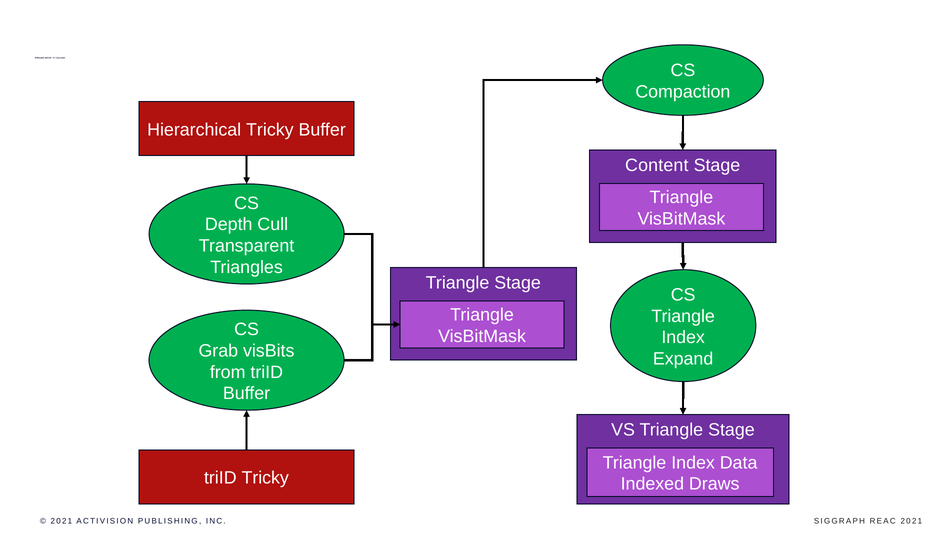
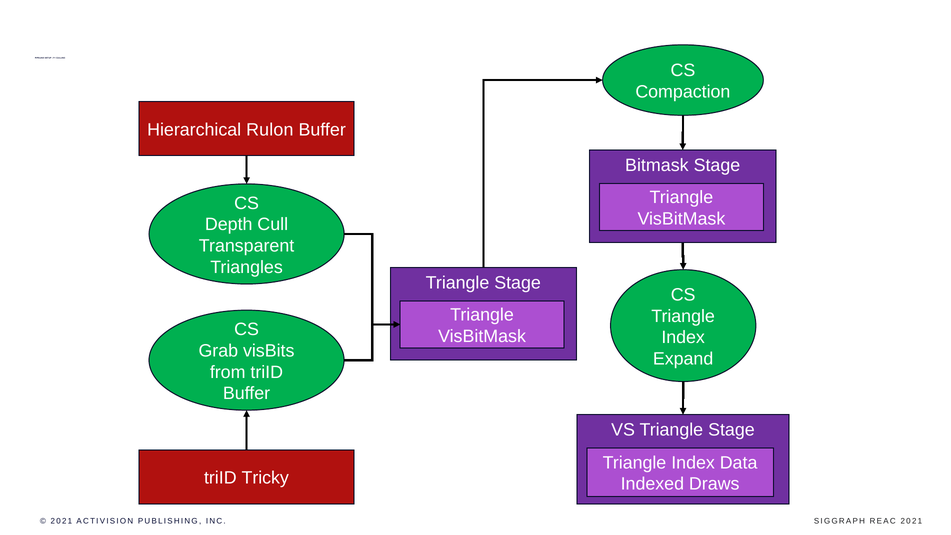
Hierarchical Tricky: Tricky -> Rulon (270, 130)
Content: Content -> Bitmask (657, 166)
